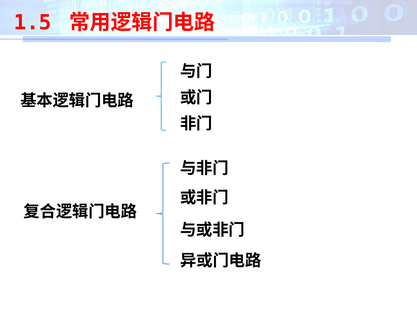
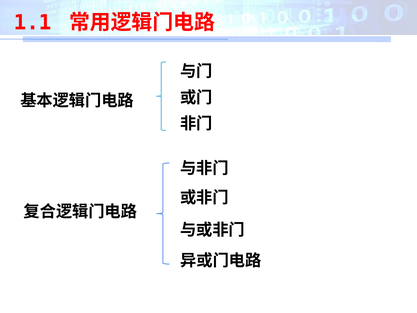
1.5: 1.5 -> 1.1 (33, 23)
